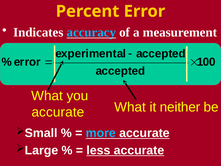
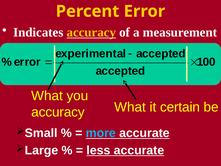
accuracy colour: light blue -> yellow (91, 32)
neither: neither -> certain (180, 107)
accurate: accurate -> accuracy (58, 112)
